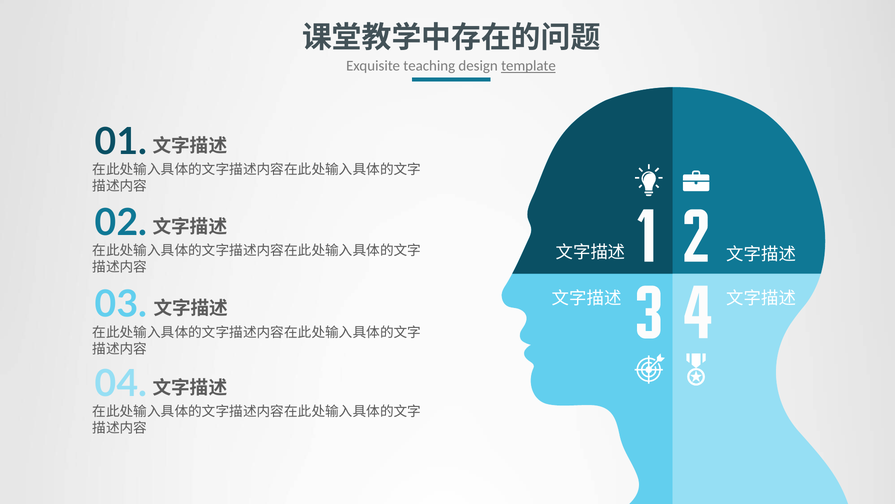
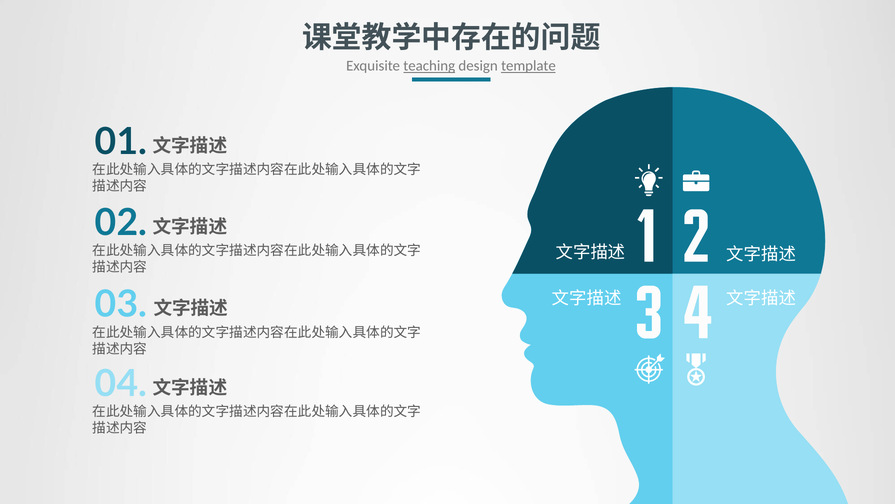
teaching underline: none -> present (429, 66)
